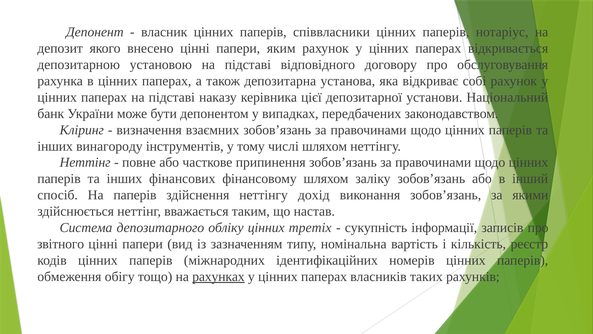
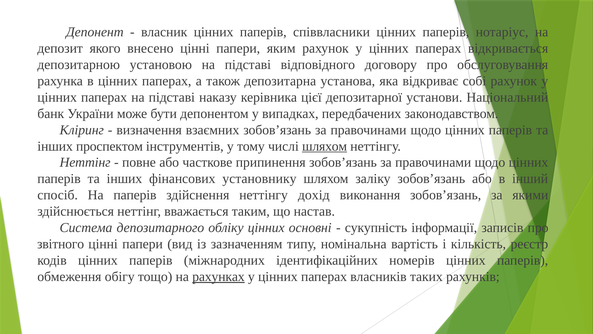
винагороду: винагороду -> проспектом (109, 146)
шляхом underline: none -> present (325, 146)
фінансовому: фінансовому -> установнику (259, 179)
третіх: третіх -> основні (310, 227)
